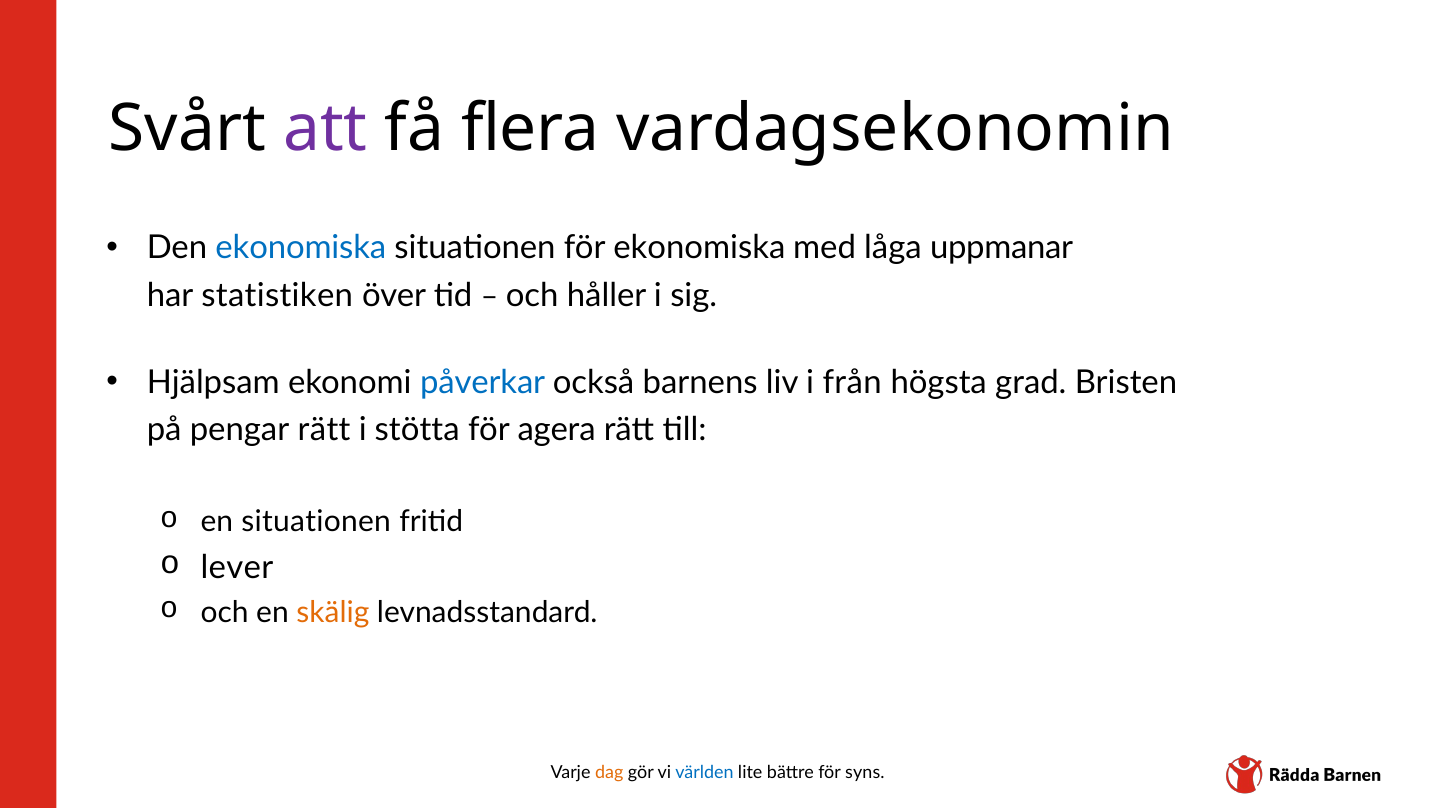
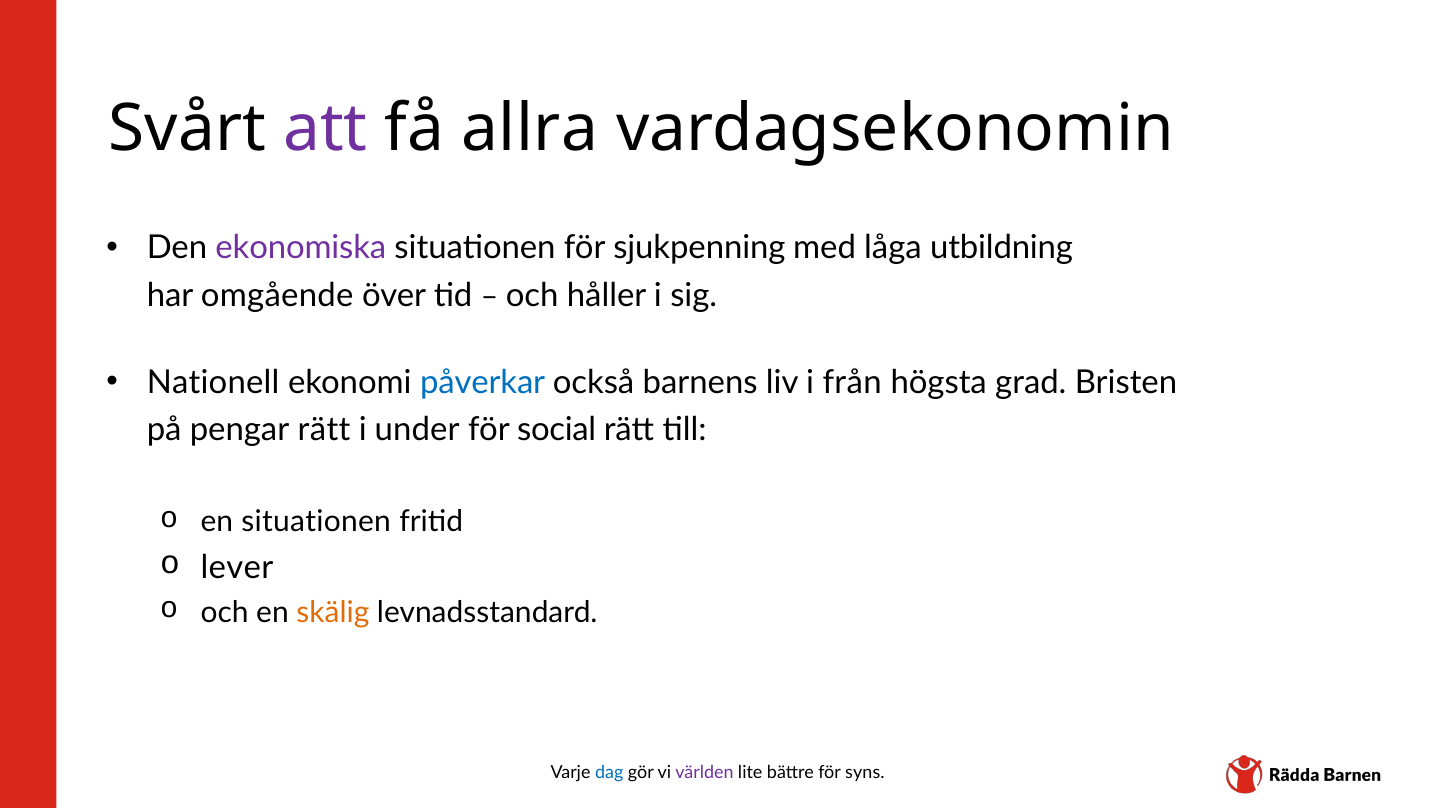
flera: flera -> allra (530, 128)
ekonomiska colour: blue -> purple (301, 248)
för ekonomiska: ekonomiska -> sjukpenning (699, 248)
uppmanar: uppmanar -> utbildning (1002, 248)
statistiken: statistiken -> omgående (277, 295)
Hjälpsam: Hjälpsam -> Nationell (213, 382)
stötta: stötta -> under (417, 429)
agera: agera -> social (557, 429)
dag colour: orange -> blue (609, 773)
världen colour: blue -> purple (704, 773)
